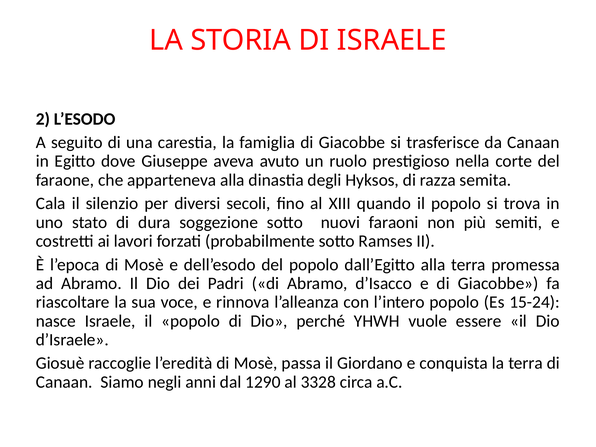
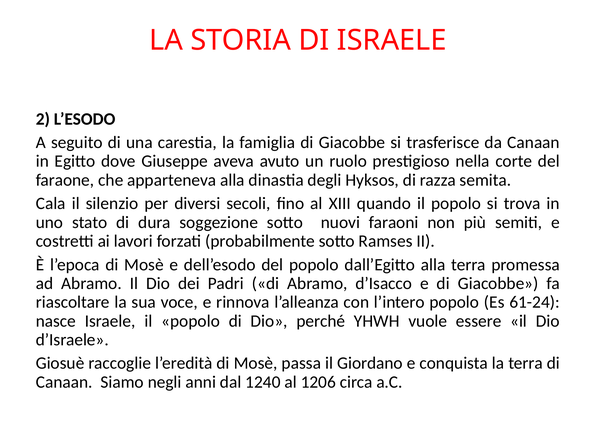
15-24: 15-24 -> 61-24 (535, 302)
1290: 1290 -> 1240 (263, 382)
3328: 3328 -> 1206 (318, 382)
